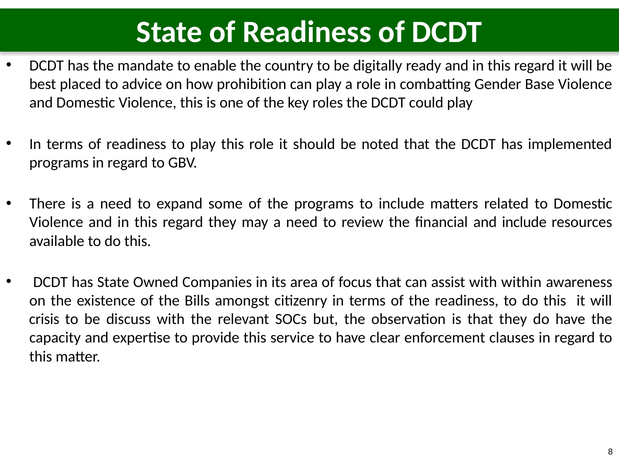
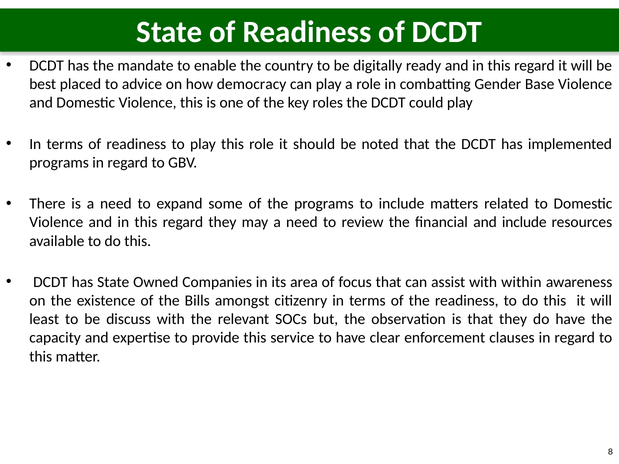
prohibition: prohibition -> democracy (252, 84)
crisis: crisis -> least (44, 319)
